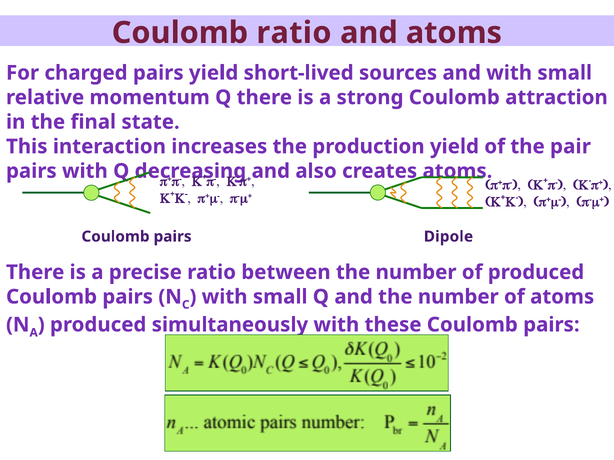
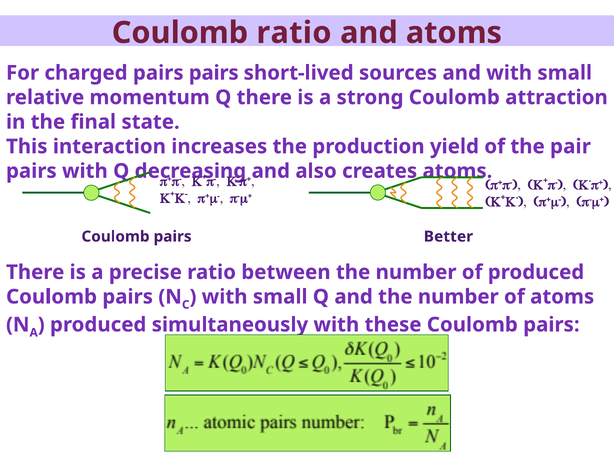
pairs yield: yield -> pairs (214, 73)
Dipole: Dipole -> Better (448, 237)
